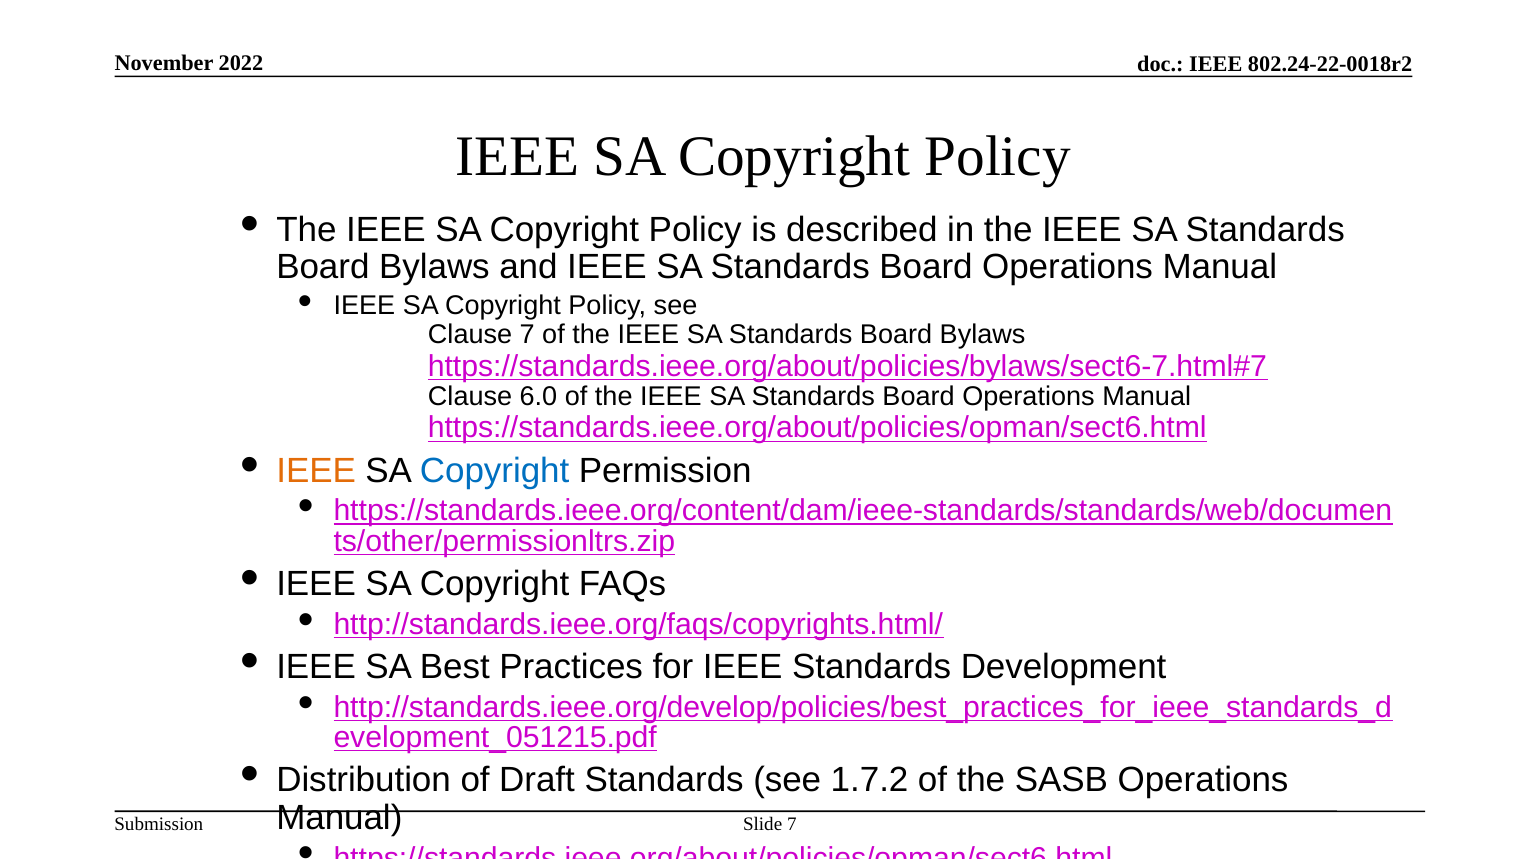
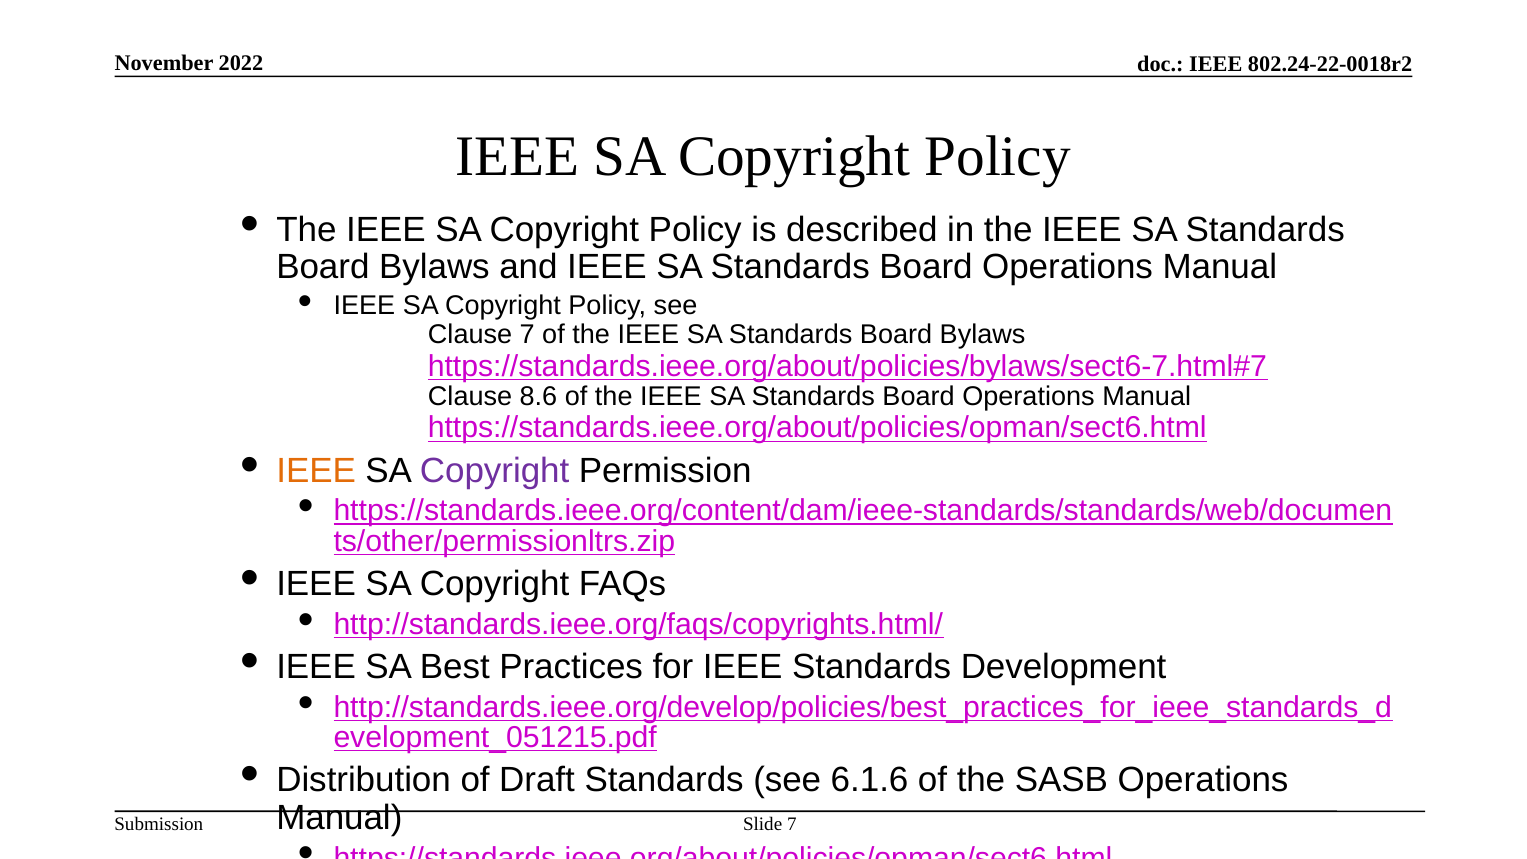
6.0: 6.0 -> 8.6 (538, 397)
Copyright colour: blue -> purple (495, 471)
1.7.2: 1.7.2 -> 6.1.6 (870, 780)
